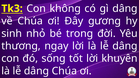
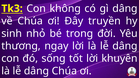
gương: gương -> truyền (104, 21)
